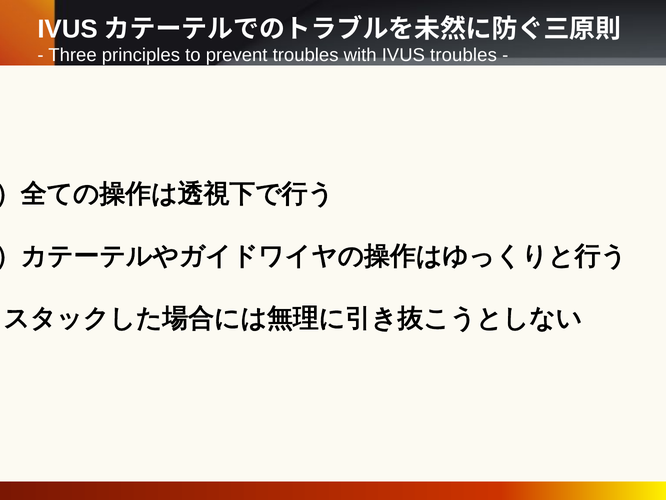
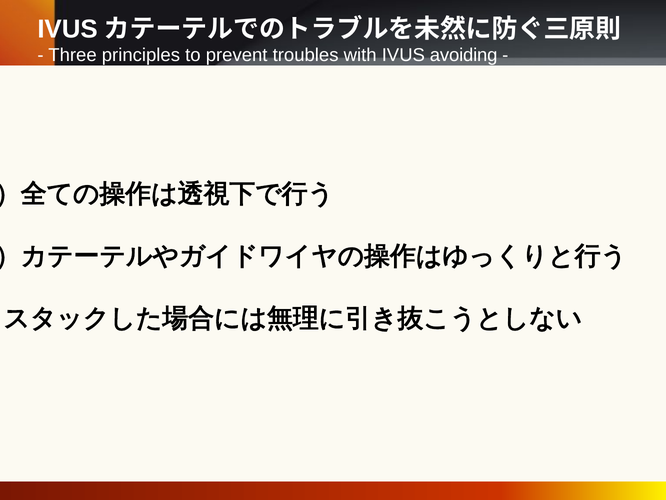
IVUS troubles: troubles -> avoiding (464, 55)
